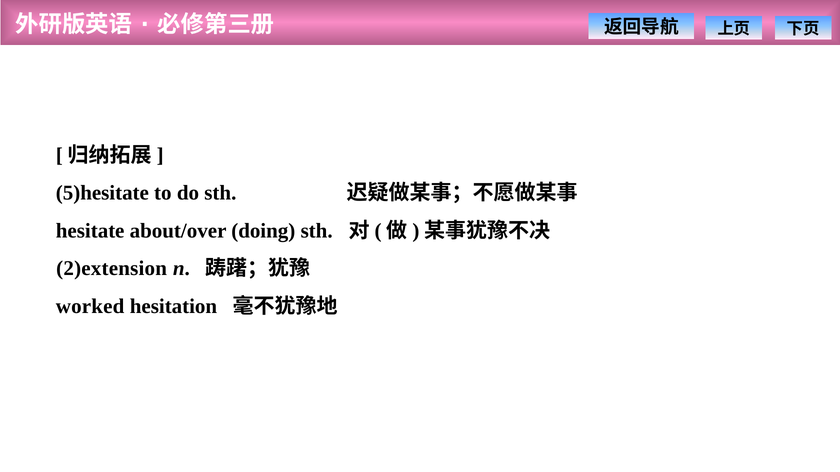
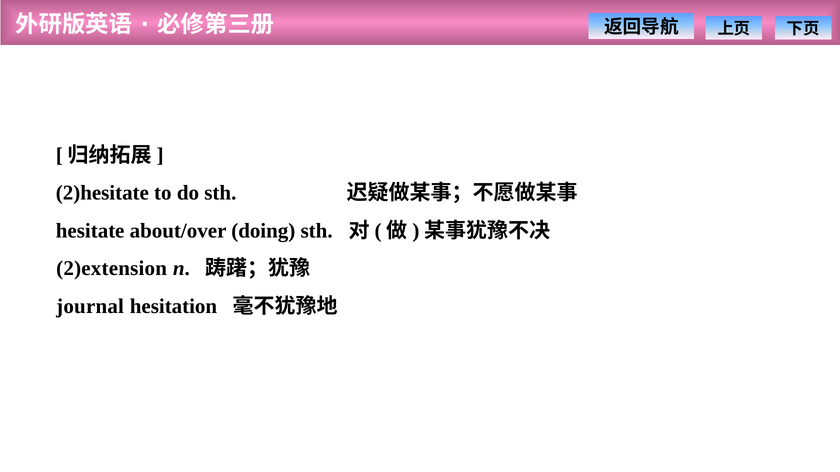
5)hesitate: 5)hesitate -> 2)hesitate (102, 193)
worked: worked -> journal (90, 307)
